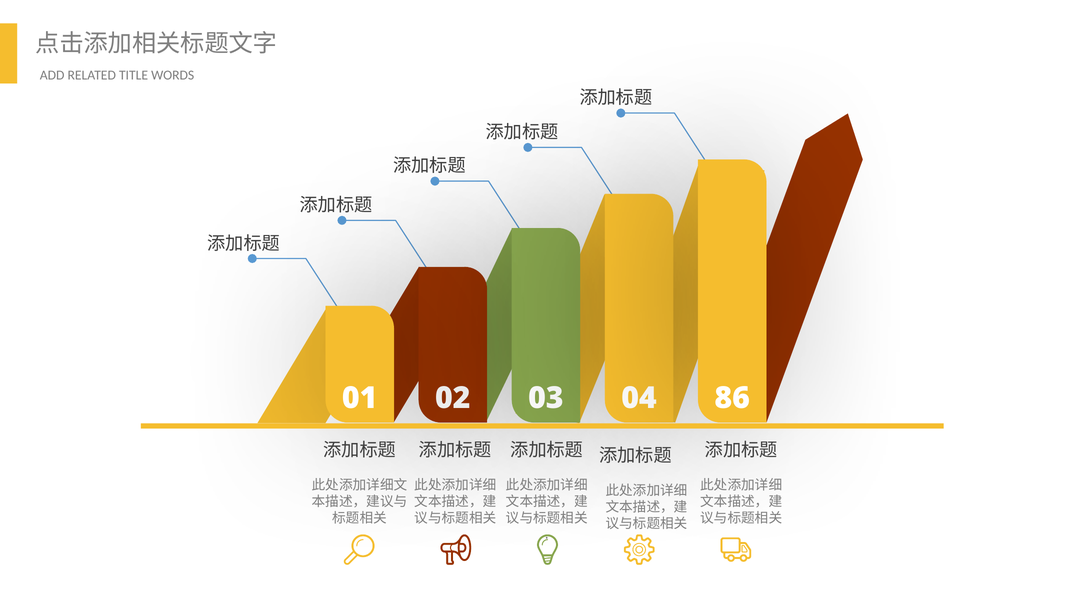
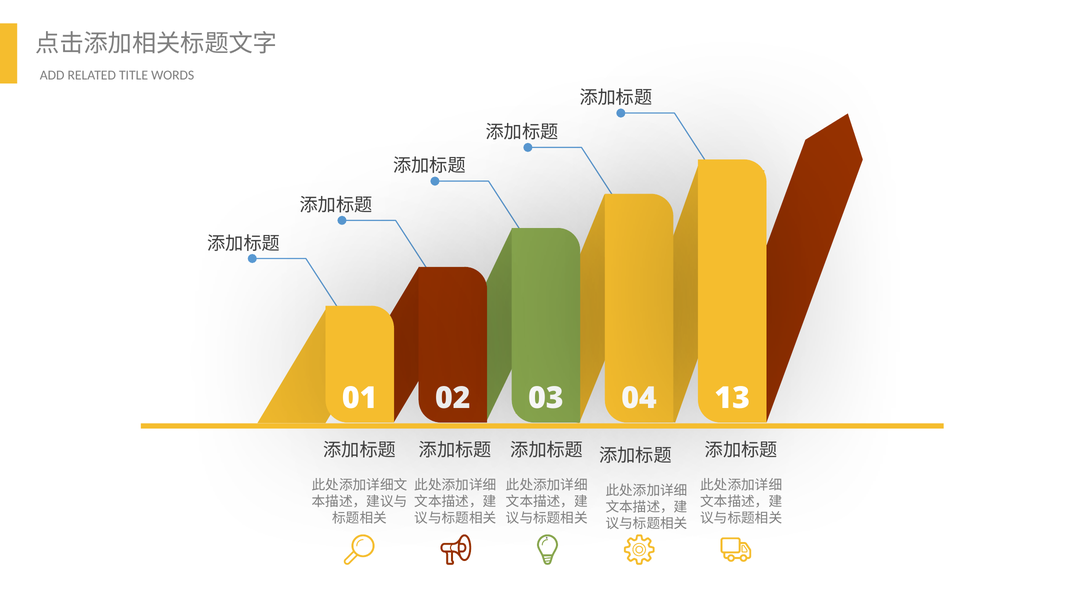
86: 86 -> 13 (732, 398)
